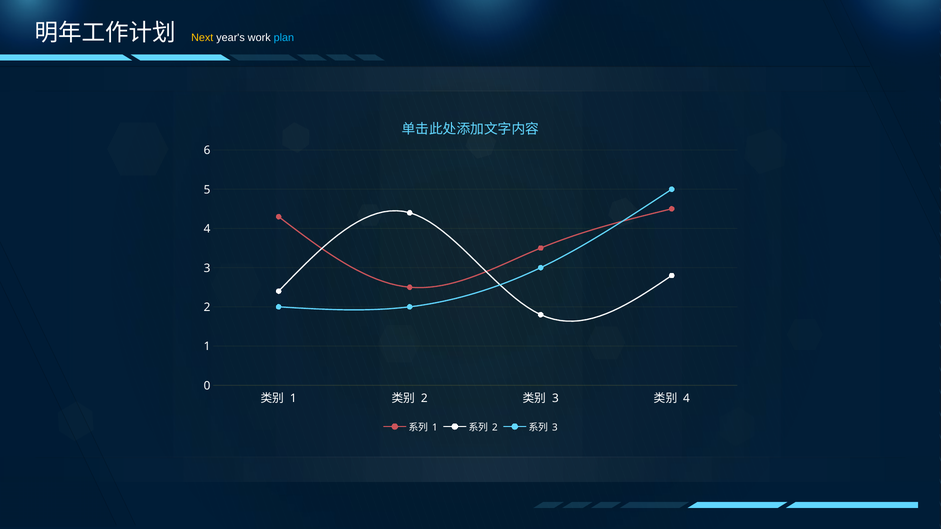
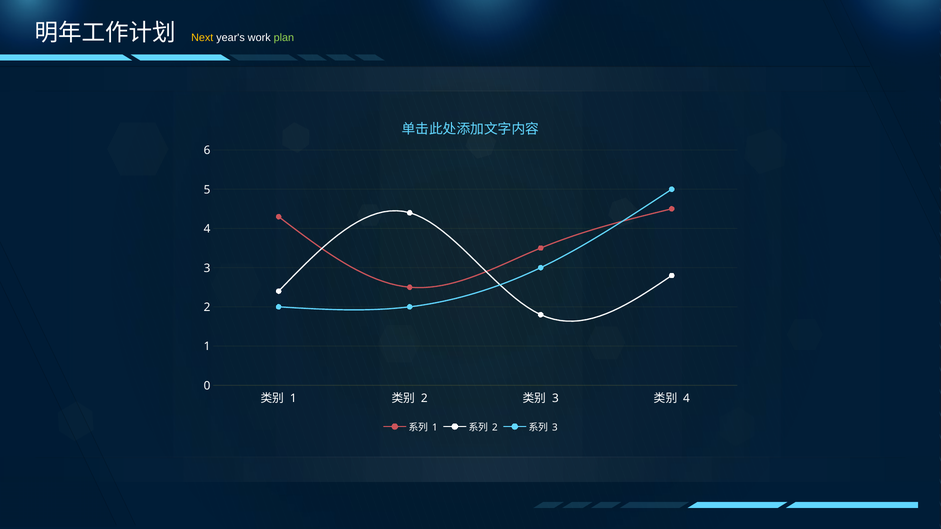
plan colour: light blue -> light green (284, 38)
